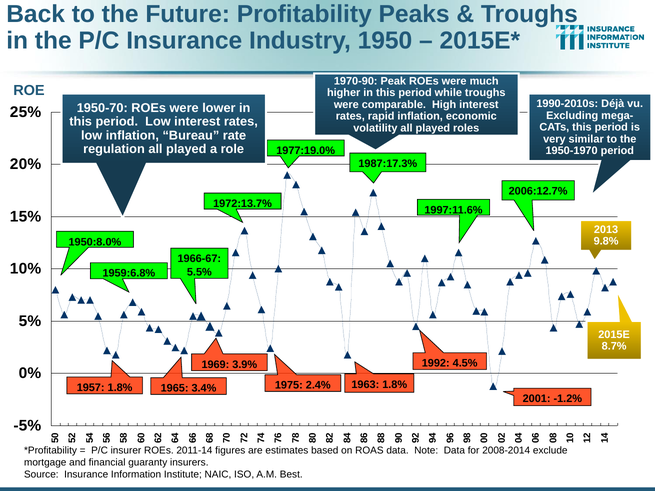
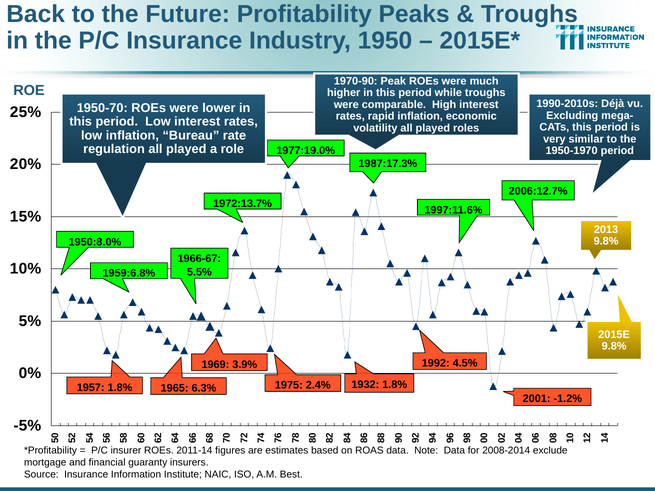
8.7%: 8.7% -> 9.8% (614, 346)
1963: 1963 -> 1932 (365, 385)
3.4%: 3.4% -> 6.3% (204, 388)
